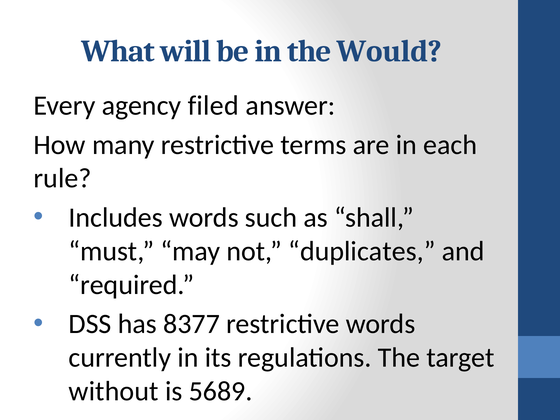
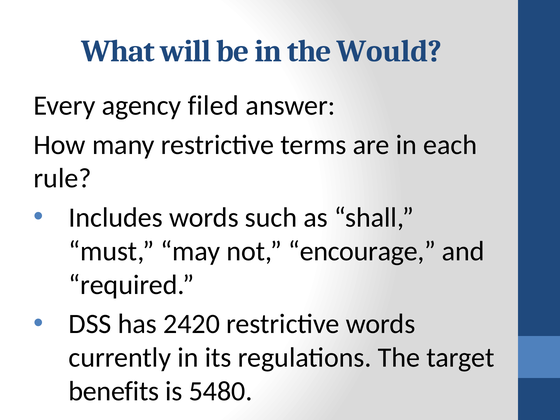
duplicates: duplicates -> encourage (362, 251)
8377: 8377 -> 2420 (192, 324)
without: without -> benefits (114, 391)
5689: 5689 -> 5480 (221, 391)
